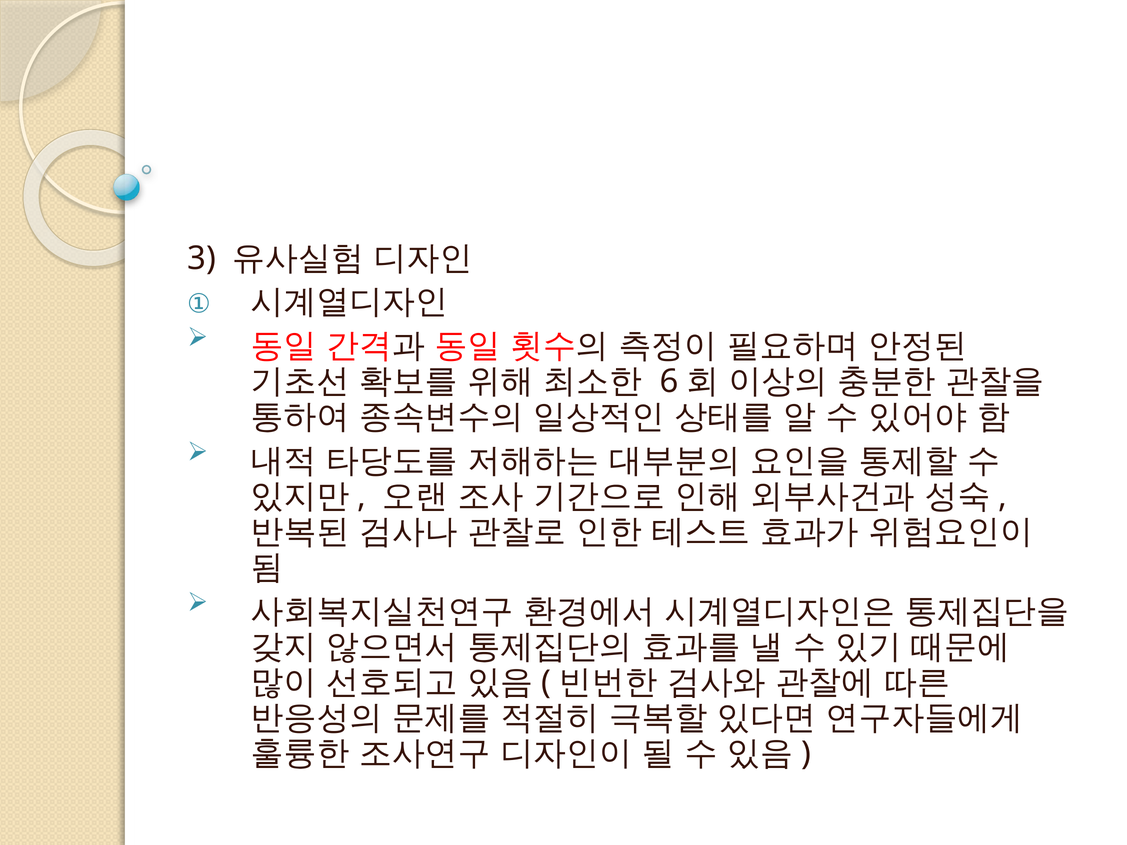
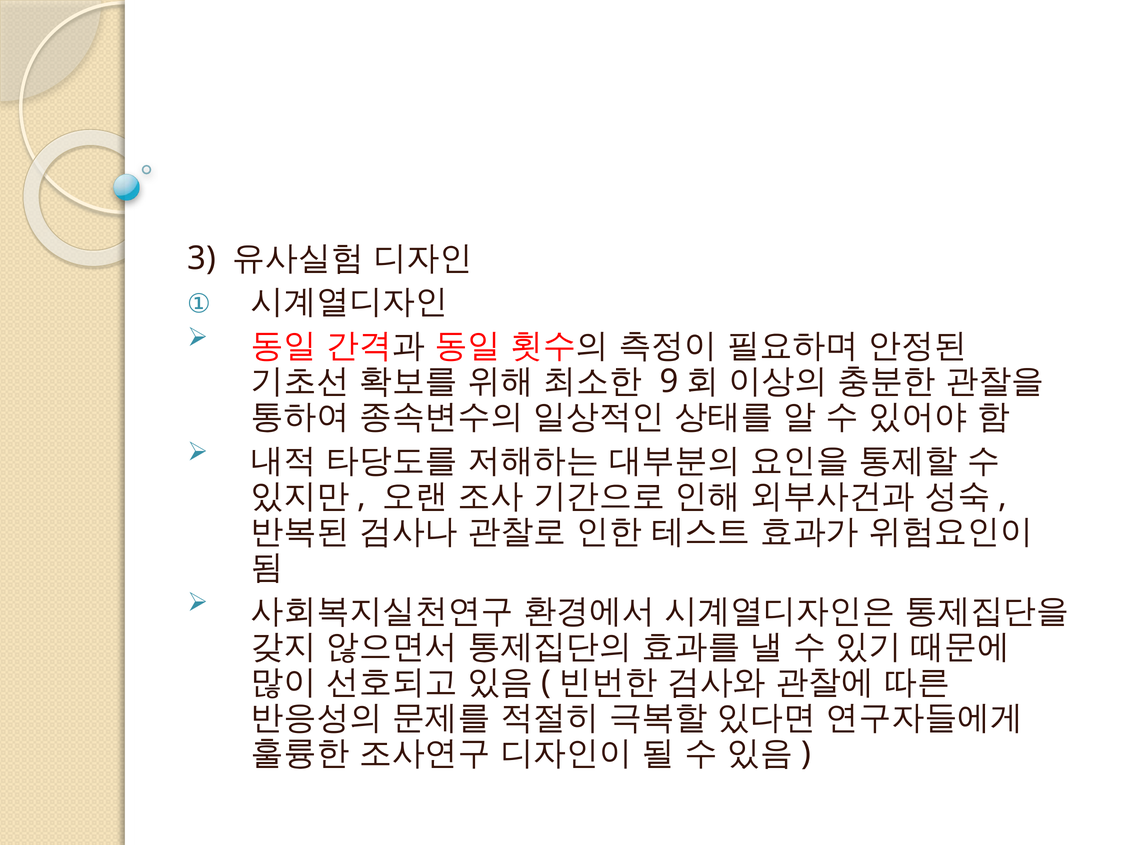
6: 6 -> 9 (669, 382)
